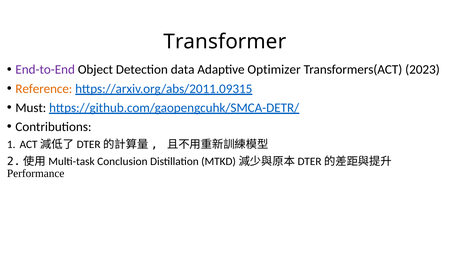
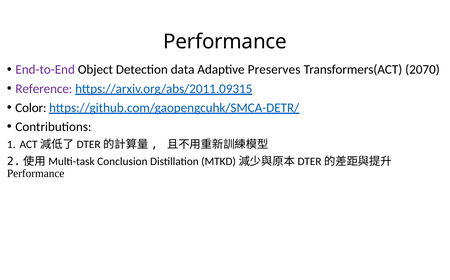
Transformer: Transformer -> Performance (225, 42)
Optimizer: Optimizer -> Preserves (274, 70)
2023: 2023 -> 2070 (422, 70)
Reference colour: orange -> purple (44, 89)
Must: Must -> Color (31, 108)
